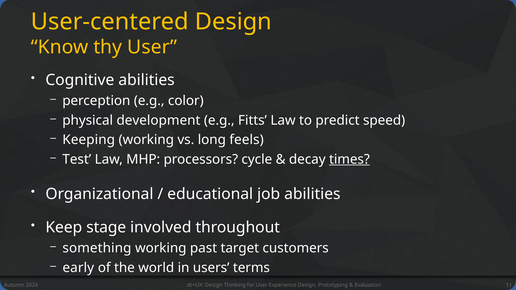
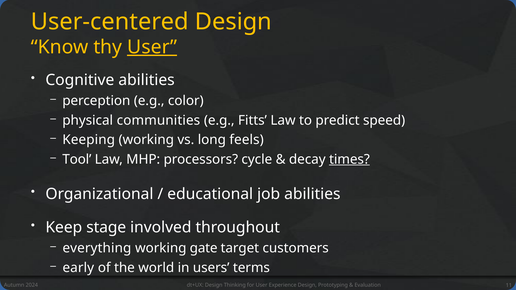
User underline: none -> present (152, 47)
development: development -> communities (158, 120)
Test: Test -> Tool (77, 159)
something: something -> everything (97, 248)
past: past -> gate (204, 248)
